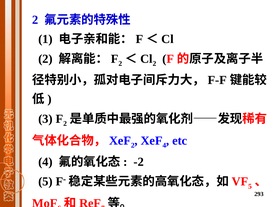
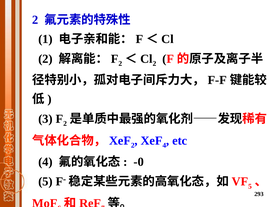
-2: -2 -> -0 (139, 162)
